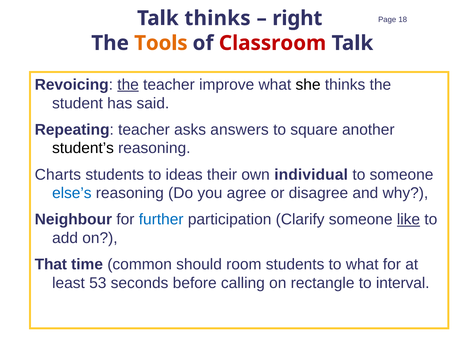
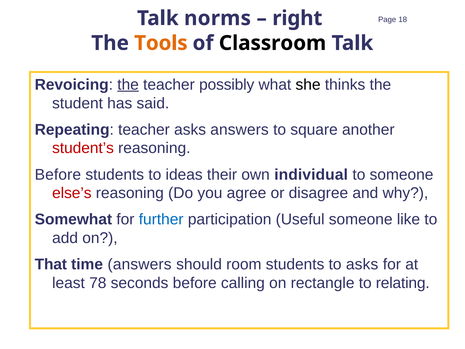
Talk thinks: thinks -> norms (217, 18)
Classroom colour: red -> black (273, 43)
improve: improve -> possibly (227, 85)
student’s colour: black -> red (83, 148)
Charts: Charts -> Before (58, 174)
else’s colour: blue -> red (72, 193)
Neighbour: Neighbour -> Somewhat (73, 219)
Clarify: Clarify -> Useful (300, 219)
like underline: present -> none (408, 219)
time common: common -> answers (140, 264)
to what: what -> asks (362, 264)
53: 53 -> 78 (98, 283)
interval: interval -> relating (403, 283)
